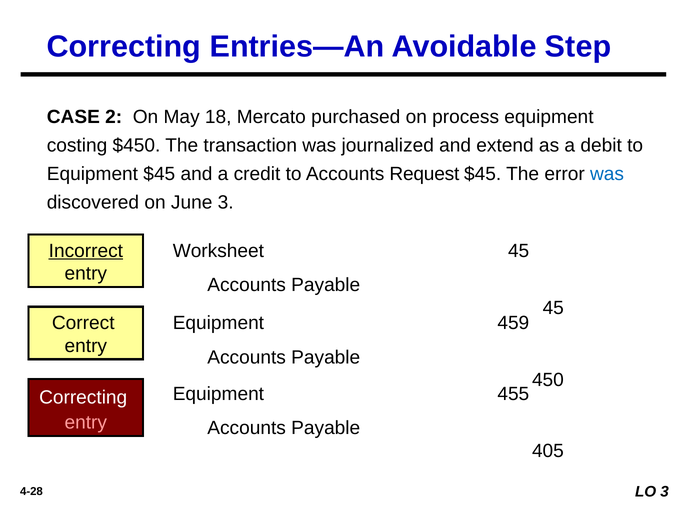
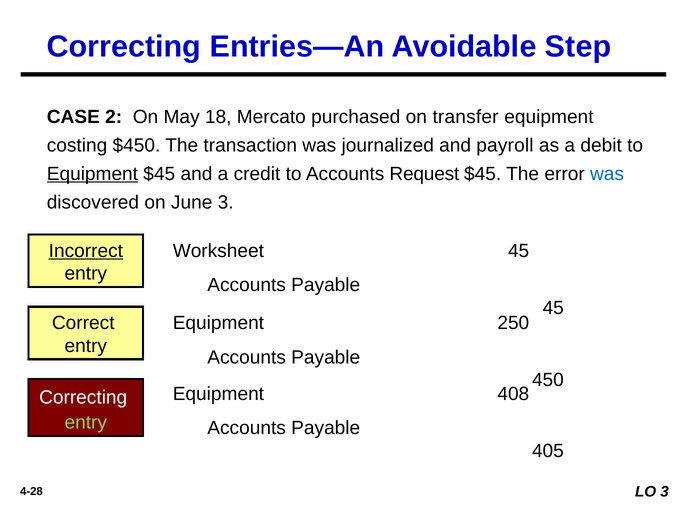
process: process -> transfer (466, 117)
extend: extend -> payroll (505, 145)
Equipment underline: none -> present (92, 174)
459: 459 -> 250 (513, 323)
455: 455 -> 408 (513, 394)
entry colour: pink -> light green (86, 423)
